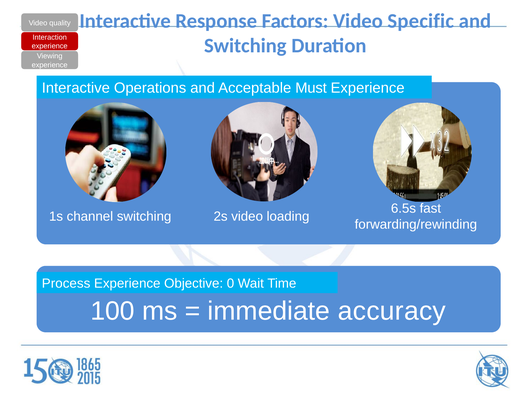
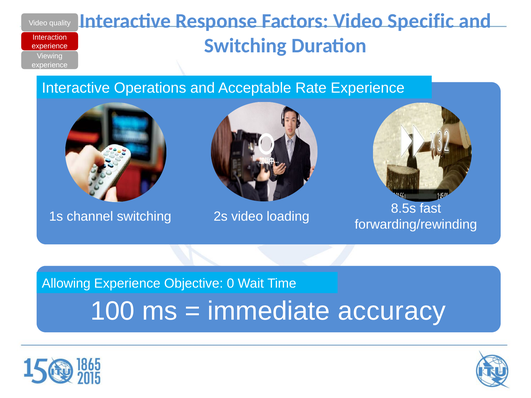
Must: Must -> Rate (311, 88)
6.5s: 6.5s -> 8.5s (403, 209)
Process: Process -> Allowing (66, 284)
